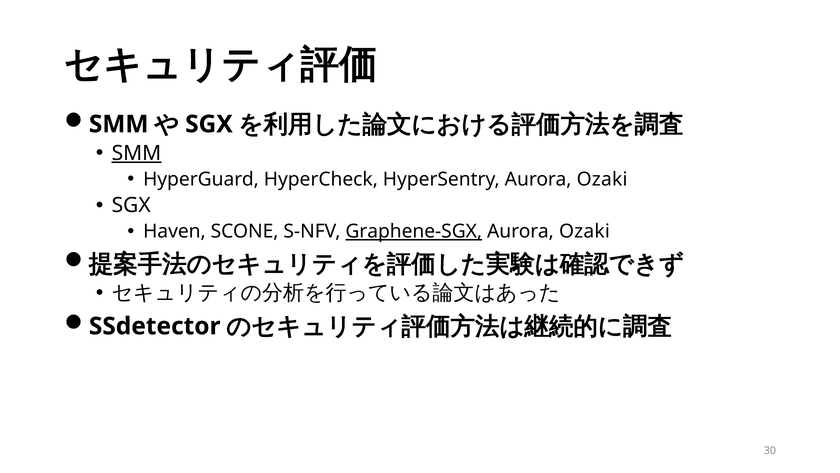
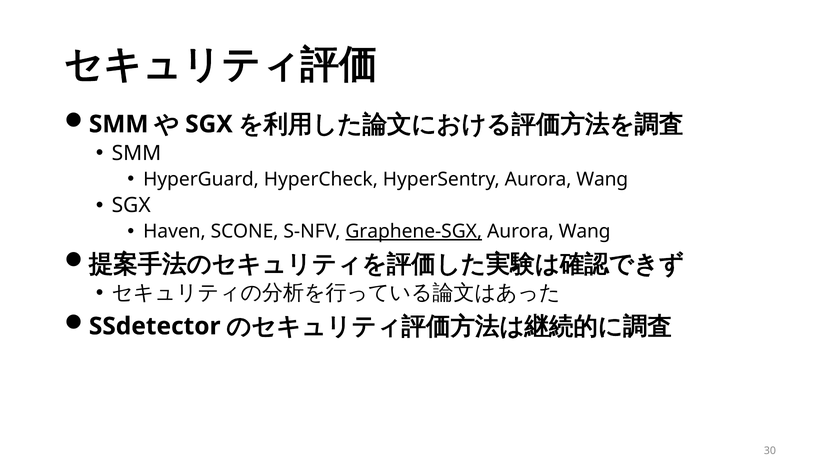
SMM underline: present -> none (136, 153)
HyperSentry Aurora Ozaki: Ozaki -> Wang (602, 179)
Ozaki: Ozaki -> Wang (585, 231)
